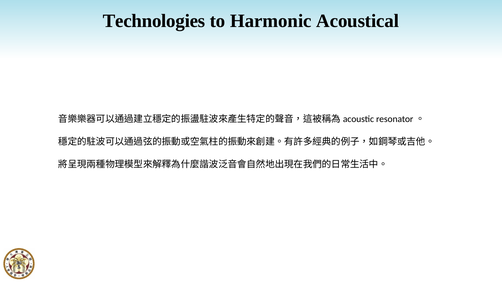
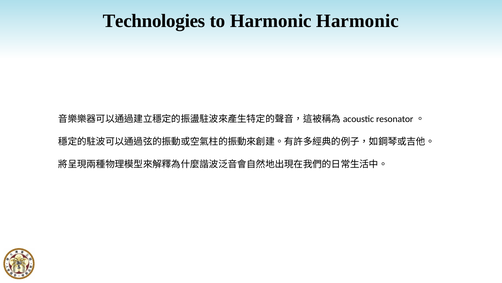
Harmonic Acoustical: Acoustical -> Harmonic (358, 21)
